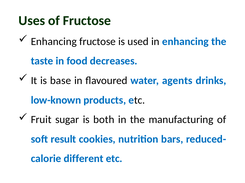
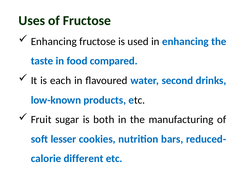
decreases: decreases -> compared (114, 61)
base: base -> each (61, 81)
agents: agents -> second (177, 81)
result: result -> lesser (63, 140)
